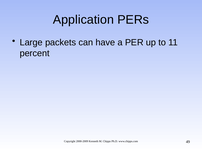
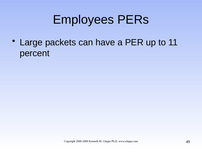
Application: Application -> Employees (83, 20)
